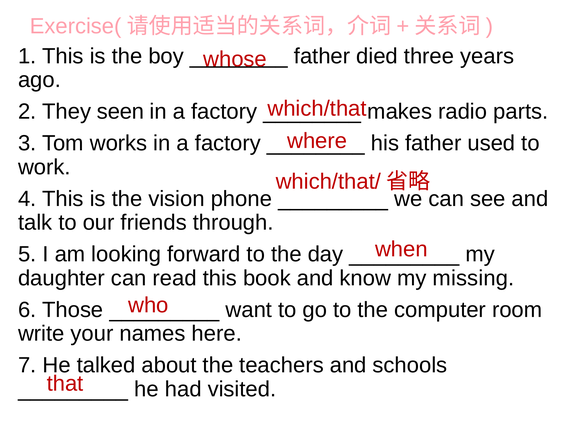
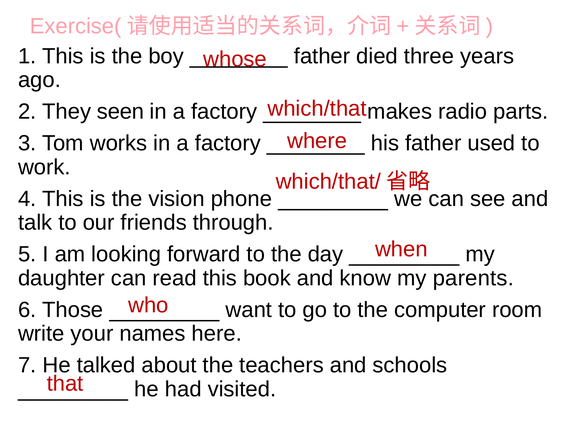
missing: missing -> parents (473, 278)
